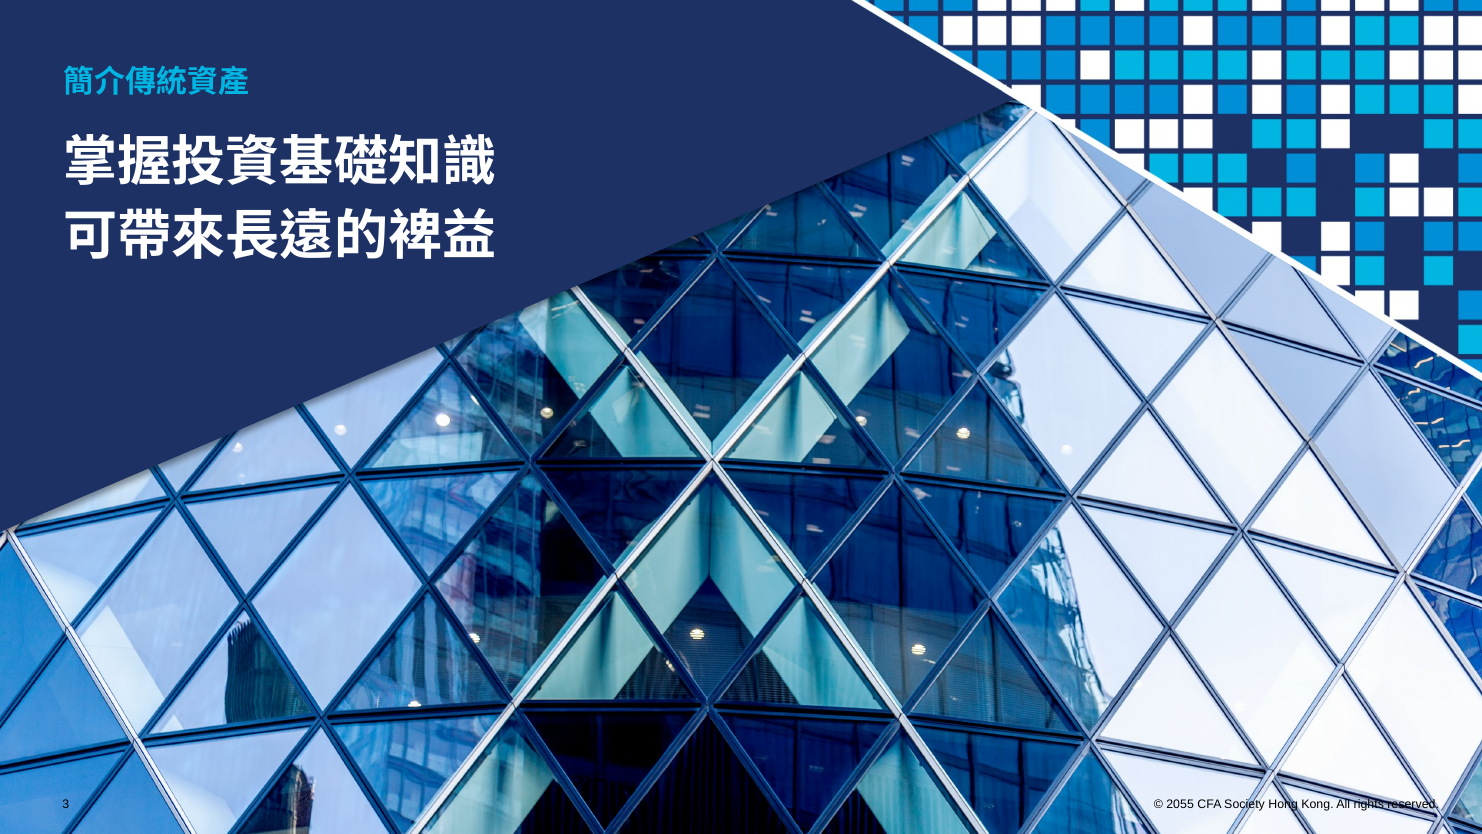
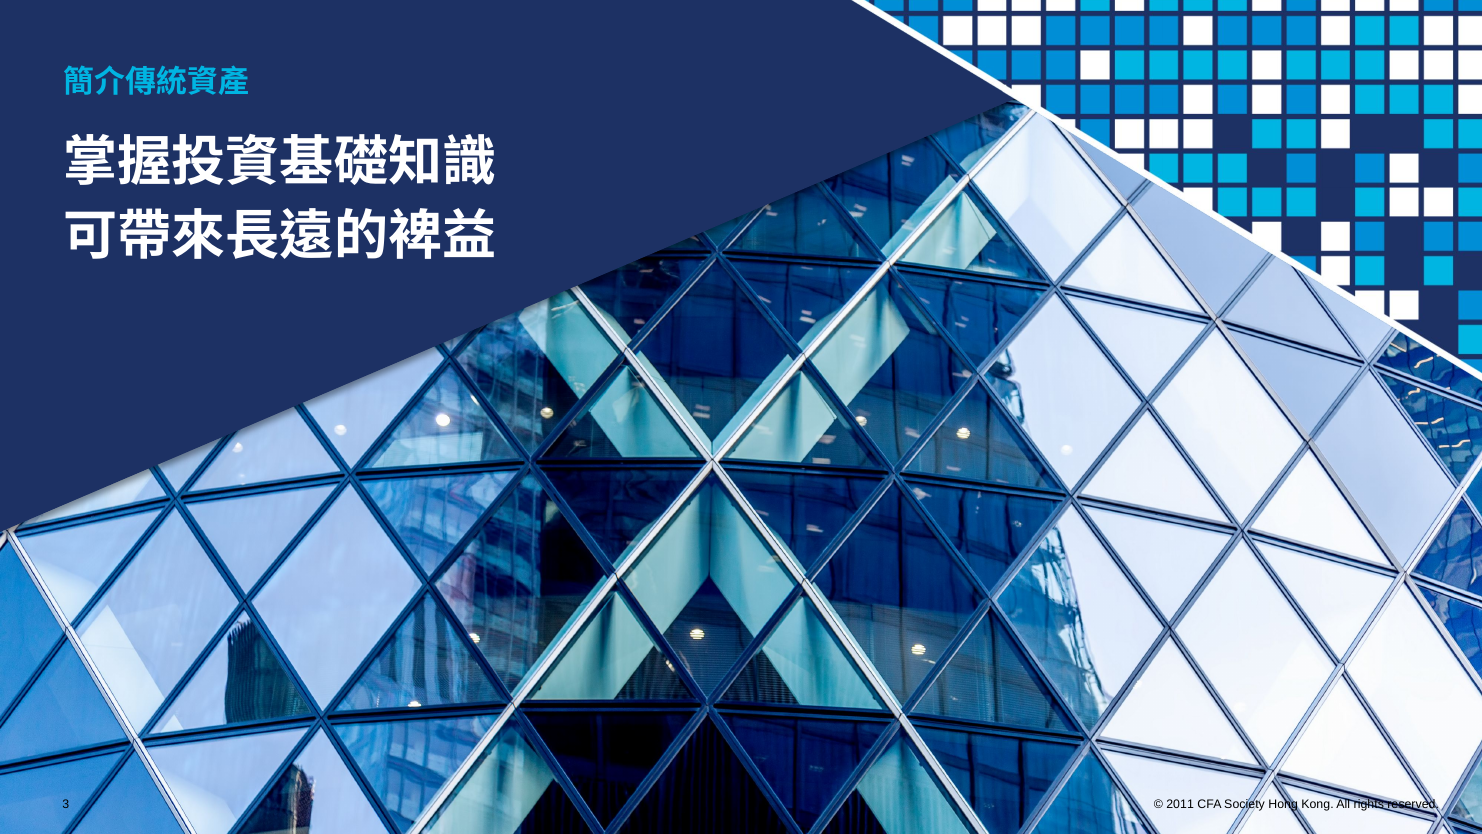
2055: 2055 -> 2011 (1180, 804)
